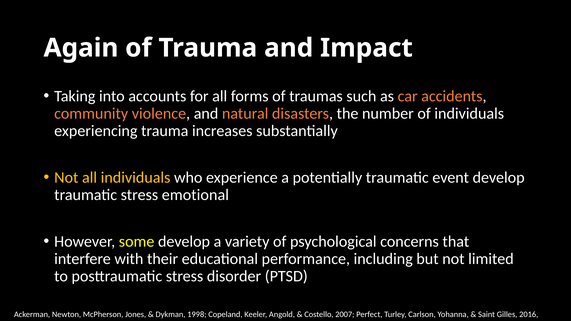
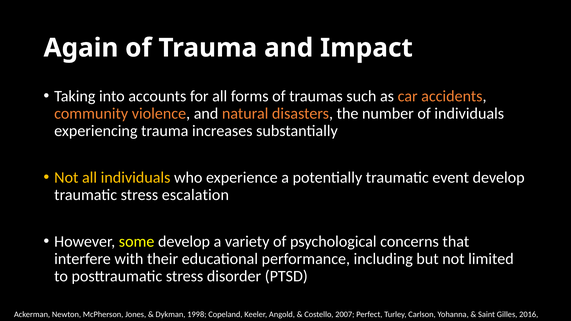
emotional: emotional -> escalation (195, 195)
